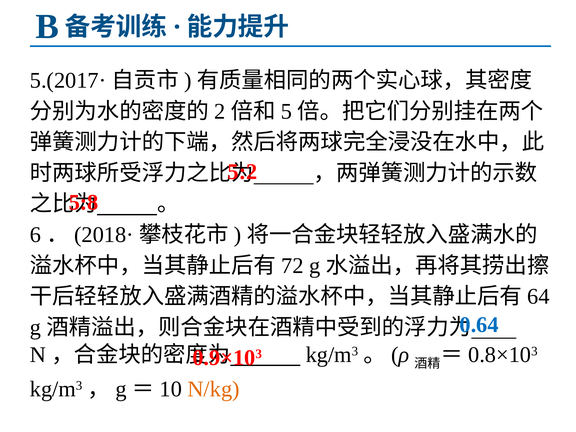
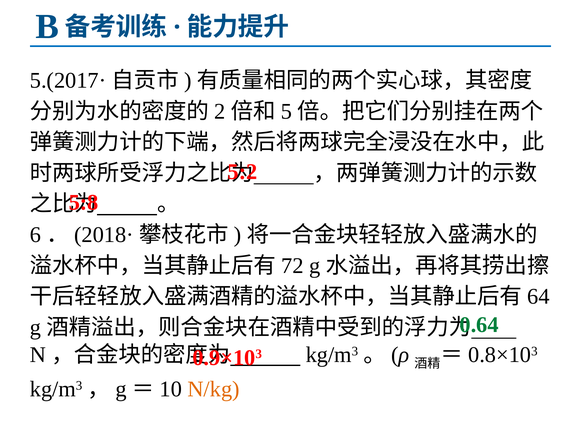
0.64 colour: blue -> green (479, 325)
